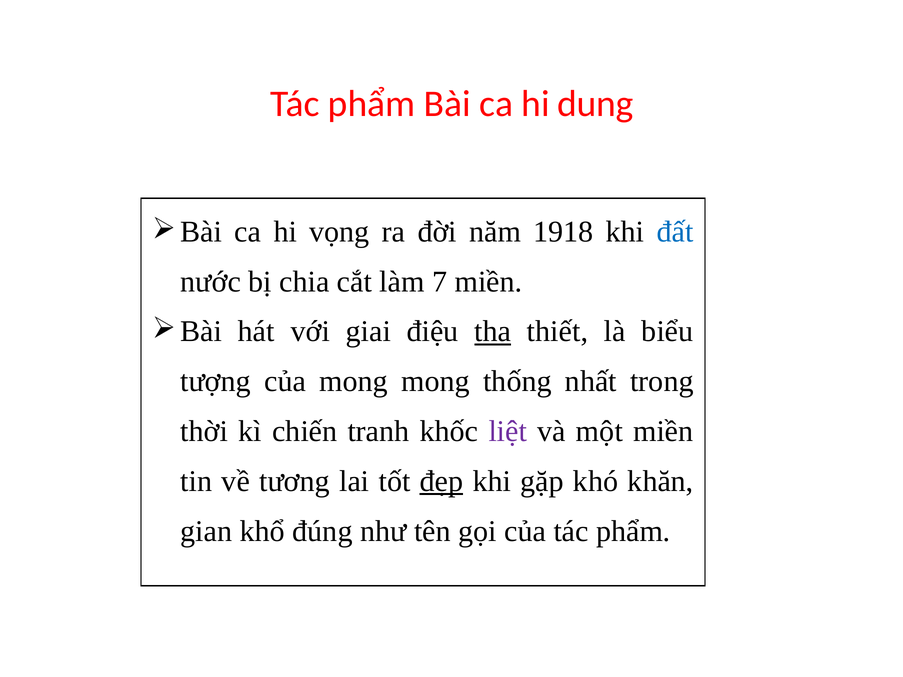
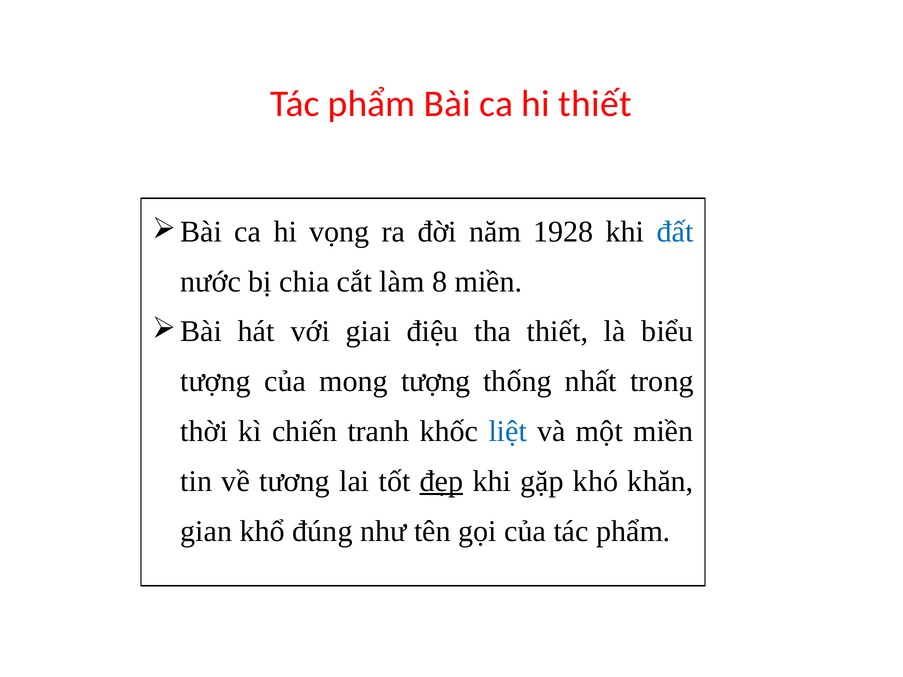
hi dung: dung -> thiết (595, 104)
1918: 1918 -> 1928 (563, 232)
7: 7 -> 8 (440, 282)
tha underline: present -> none (493, 332)
mong mong: mong -> tượng (436, 382)
liệt colour: purple -> blue (508, 431)
